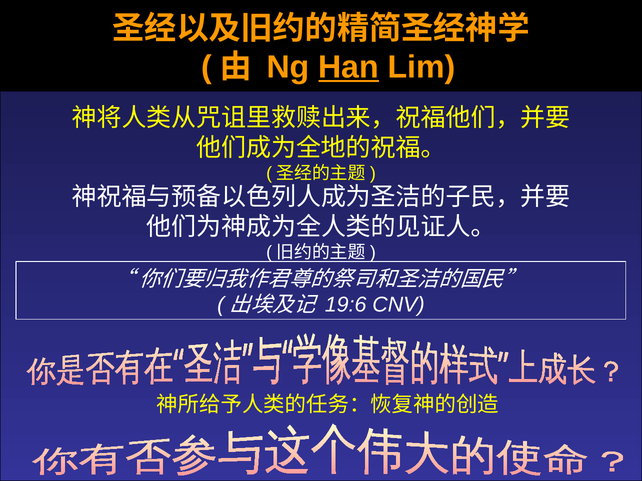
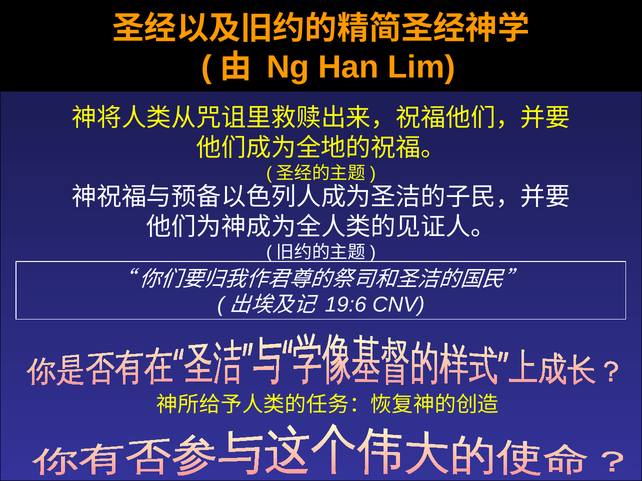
Han underline: present -> none (349, 67)
